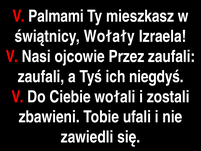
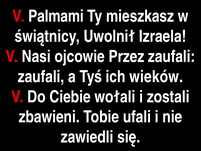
Wołały: Wołały -> Uwolnił (109, 36)
niegdyś: niegdyś -> wieków (156, 77)
